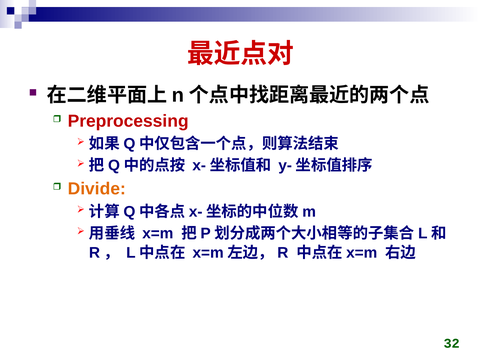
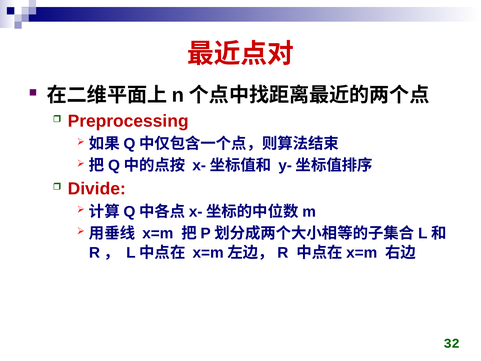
Divide colour: orange -> red (97, 189)
